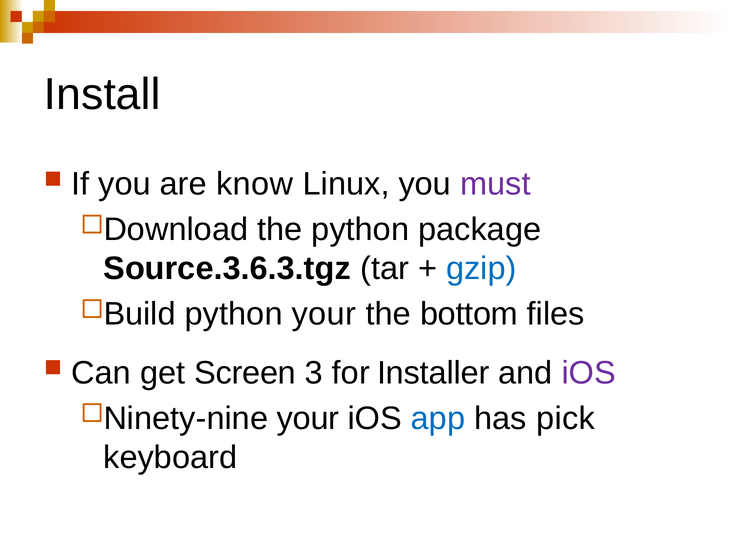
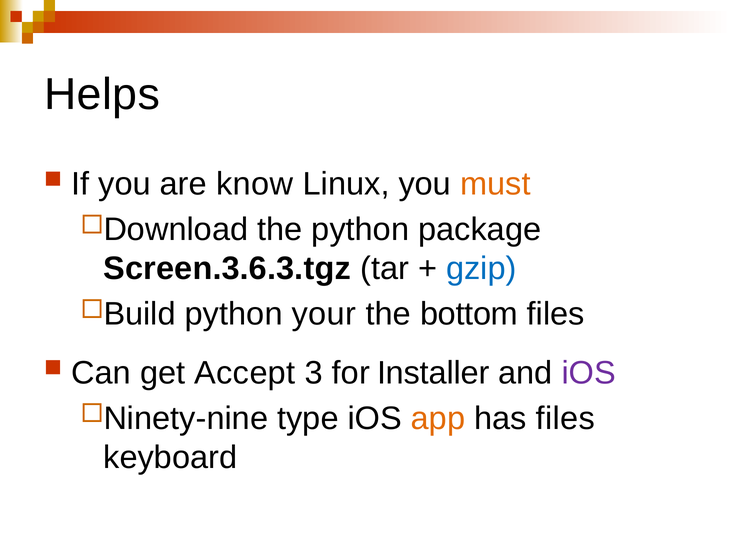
Install: Install -> Helps (102, 95)
must colour: purple -> orange (495, 184)
Source.3.6.3.tgz: Source.3.6.3.tgz -> Screen.3.6.3.tgz (227, 269)
Screen: Screen -> Accept (245, 373)
your: your -> type (308, 418)
app colour: blue -> orange (438, 418)
has pick: pick -> files (566, 418)
